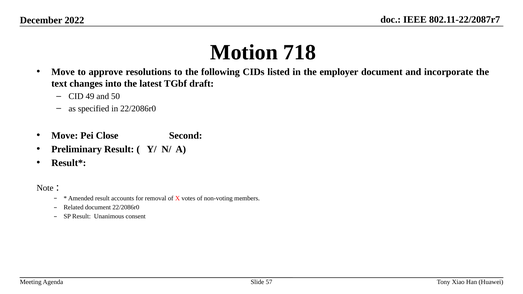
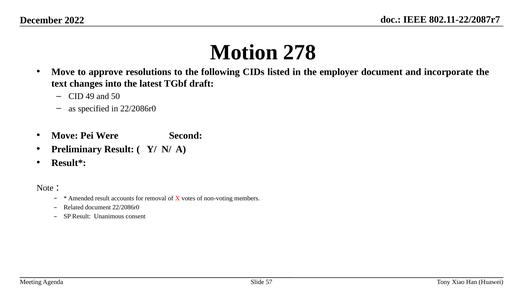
718: 718 -> 278 (300, 53)
Close: Close -> Were (107, 136)
